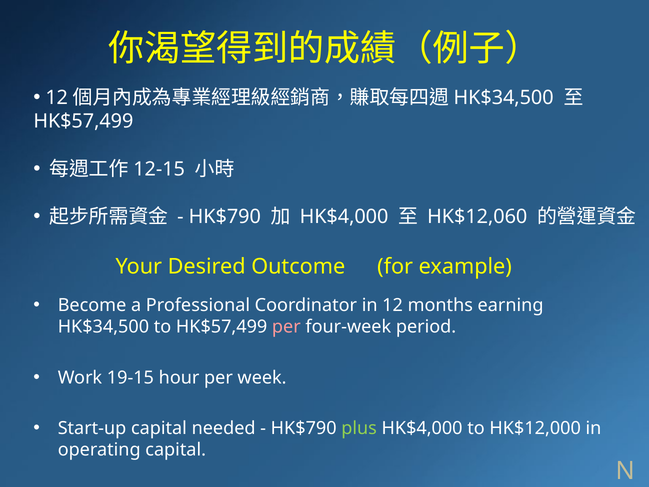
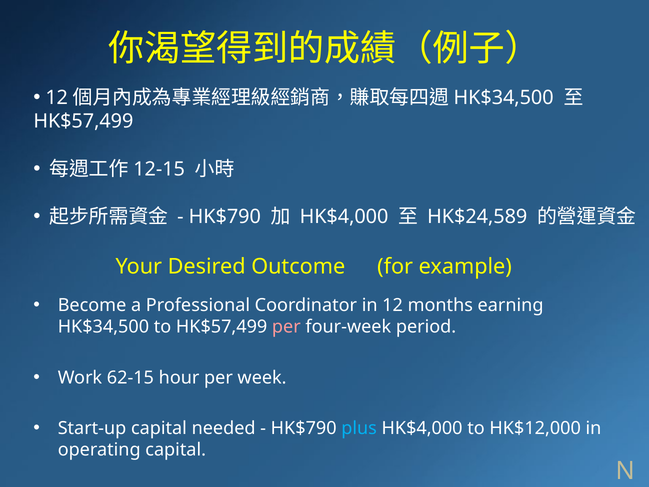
HK$12,060: HK$12,060 -> HK$24,589 (477, 217)
19-15: 19-15 -> 62-15 (130, 377)
plus colour: light green -> light blue (359, 428)
